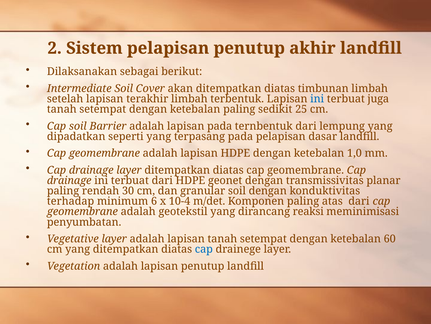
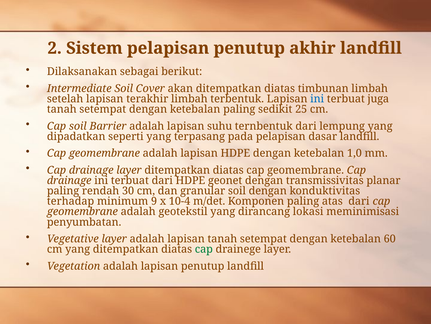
lapisan pada: pada -> suhu (220, 126)
6: 6 -> 9 (154, 201)
reaksi: reaksi -> lokasi (308, 211)
cap colour: blue -> green (204, 249)
